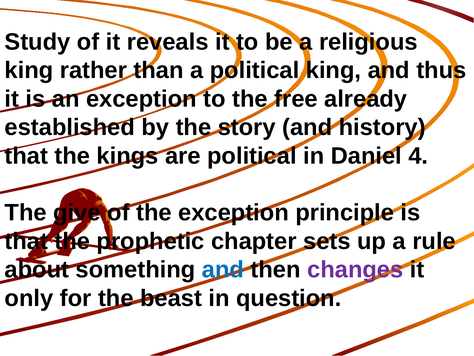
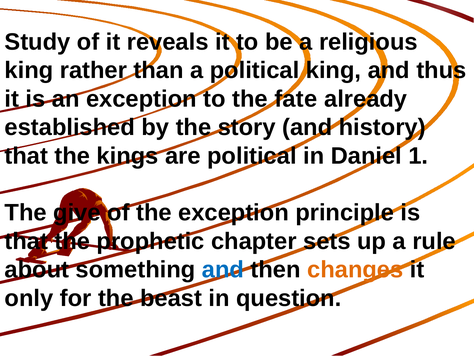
free: free -> fate (296, 99)
4: 4 -> 1 (418, 156)
changes colour: purple -> orange (355, 269)
